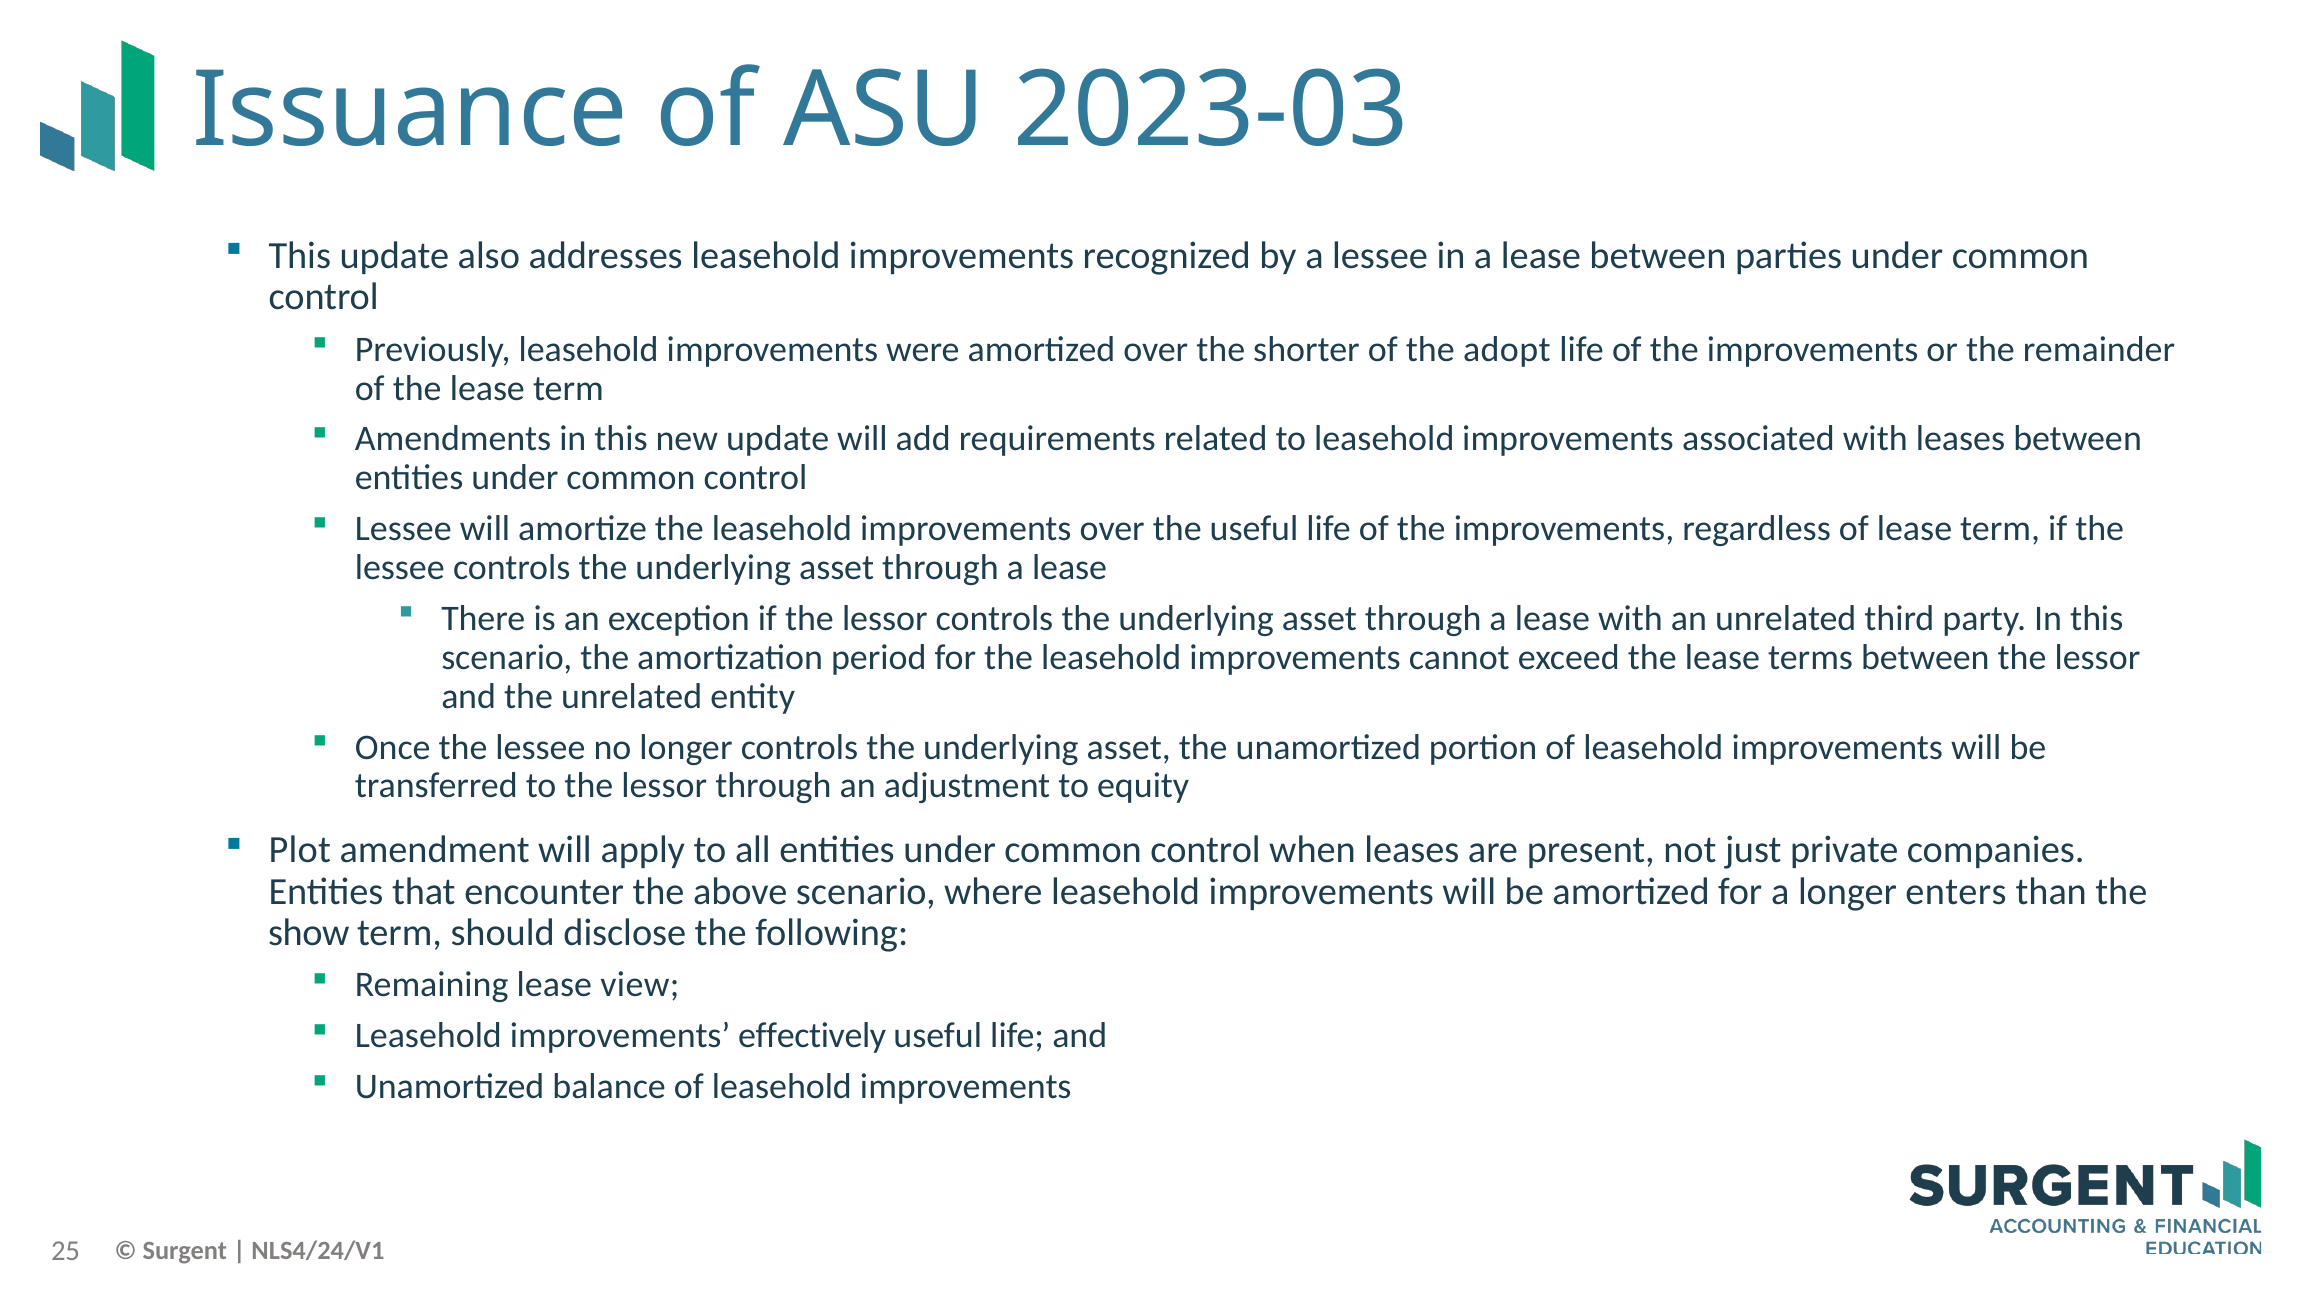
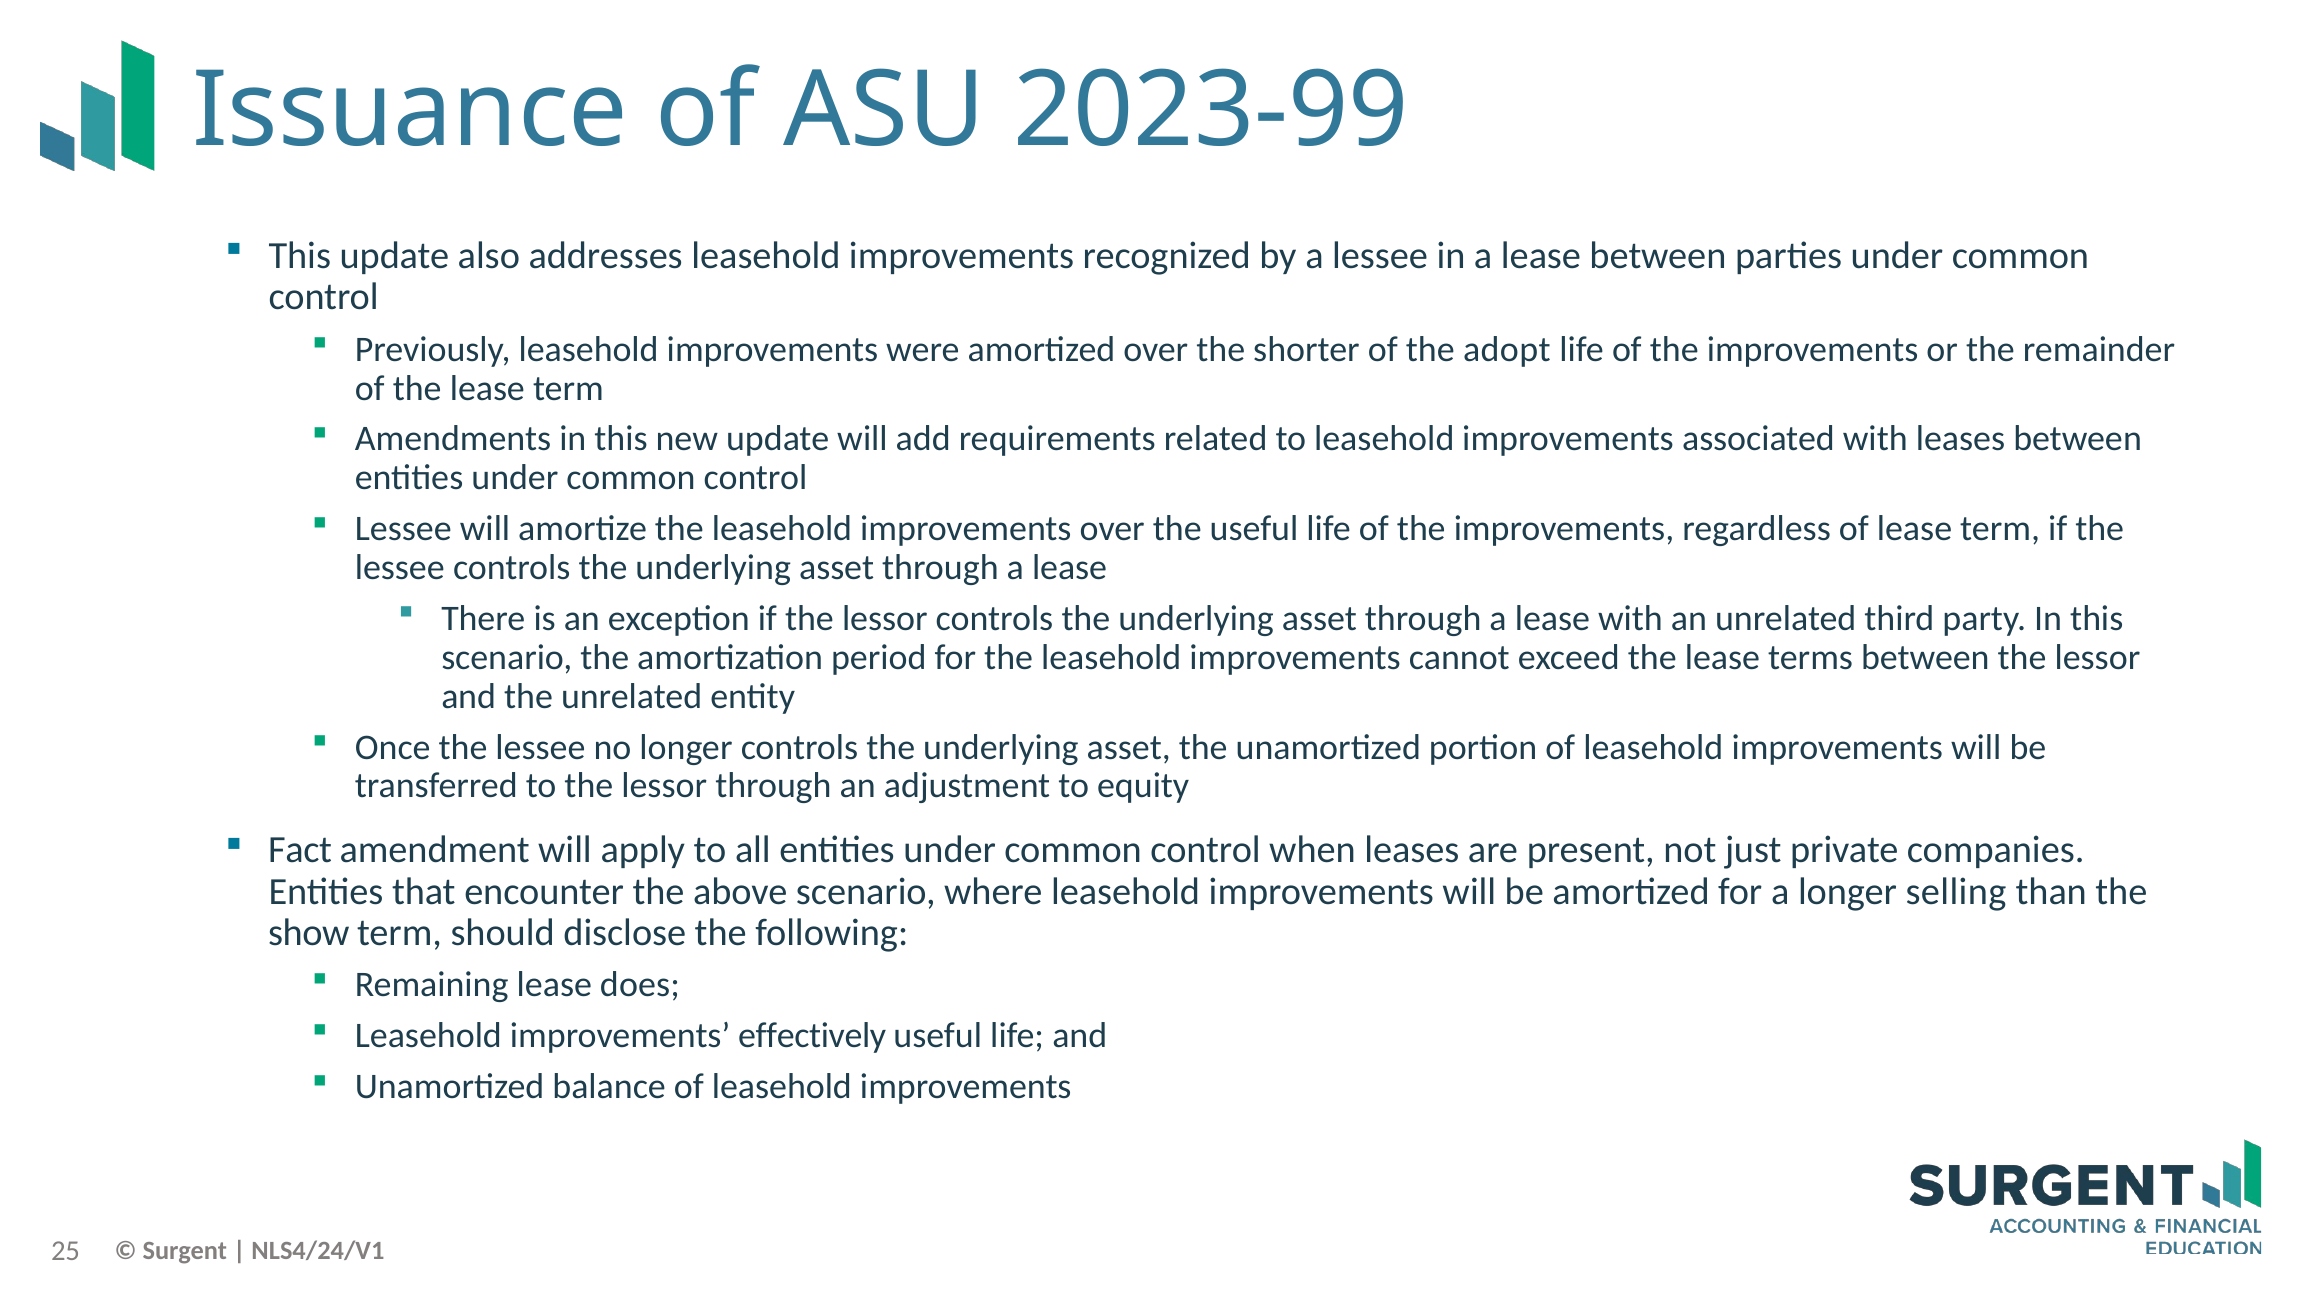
2023-03: 2023-03 -> 2023-99 (1211, 111)
Plot: Plot -> Fact (300, 850)
enters: enters -> selling (1956, 892)
view: view -> does (640, 985)
